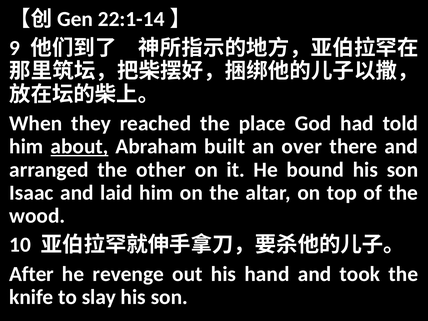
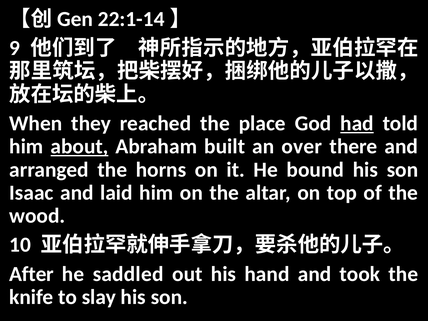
had underline: none -> present (357, 123)
other: other -> horns (161, 170)
revenge: revenge -> saddled (128, 274)
